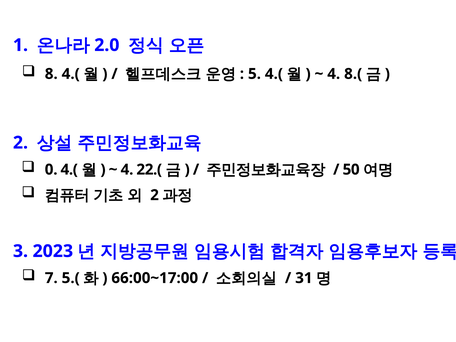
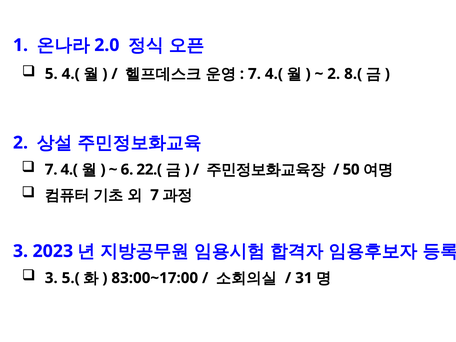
8: 8 -> 5 (51, 74)
5: 5 -> 7 (254, 74)
4: 4 -> 2 (334, 74)
0: 0 -> 7 (51, 170)
4: 4 -> 6 (127, 170)
2: 2 -> 7 (155, 195)
7: 7 -> 3 (51, 278)
66:00~17:00: 66:00~17:00 -> 83:00~17:00 (155, 278)
